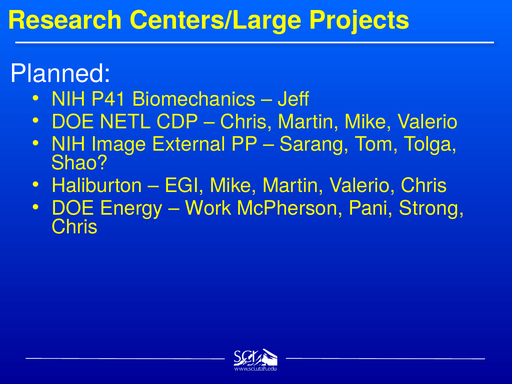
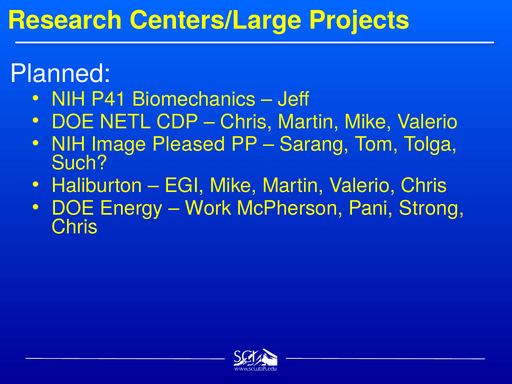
External: External -> Pleased (189, 144)
Shao: Shao -> Such (80, 163)
